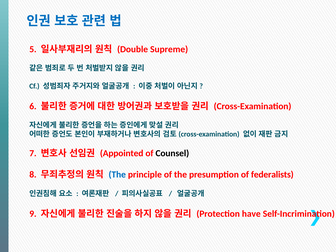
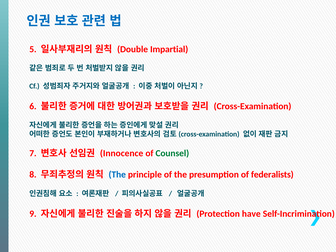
Supreme: Supreme -> Impartial (169, 49)
Appointed: Appointed -> Innocence (122, 153)
Counsel colour: black -> green (172, 153)
